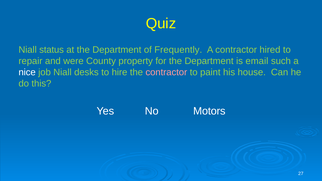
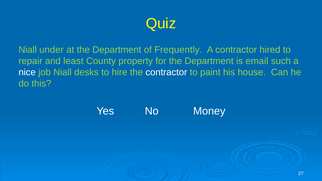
status: status -> under (52, 50)
were: were -> least (73, 61)
contractor colour: pink -> white (166, 72)
Motors: Motors -> Money (209, 111)
